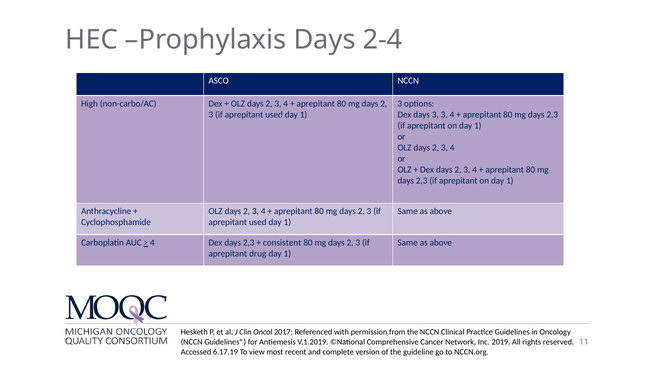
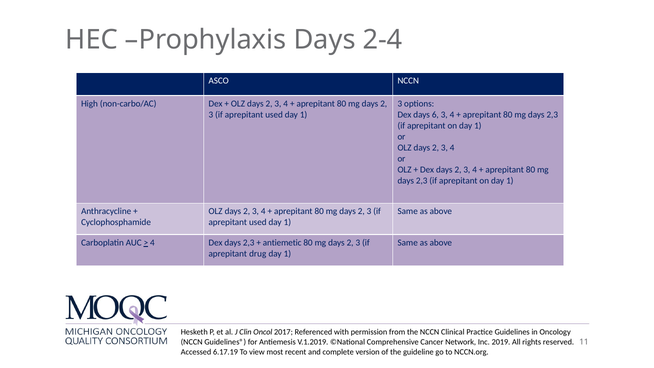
days 3: 3 -> 6 (435, 115)
consistent: consistent -> antiemetic (282, 242)
